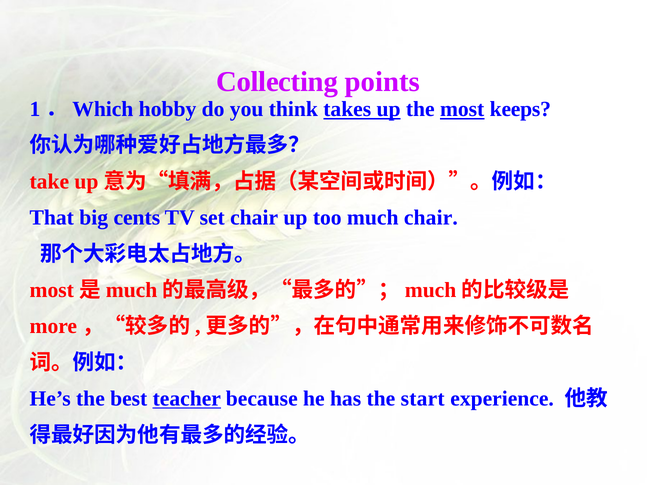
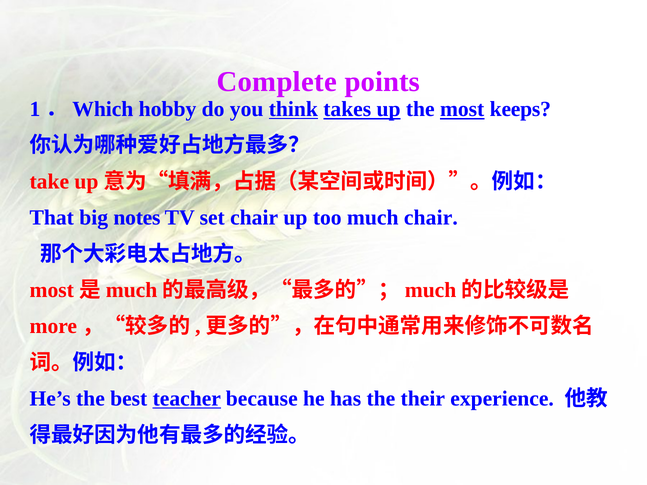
Collecting: Collecting -> Complete (277, 82)
think underline: none -> present (293, 109)
cents: cents -> notes (137, 218)
start: start -> their (423, 399)
